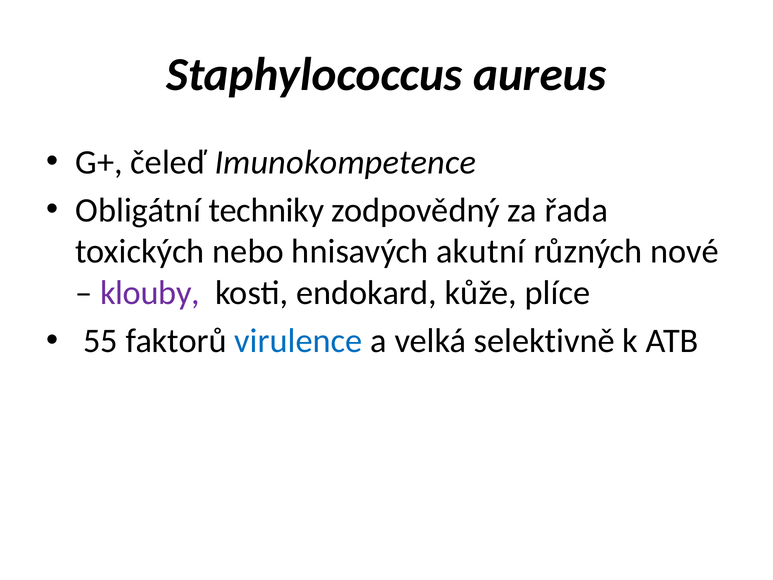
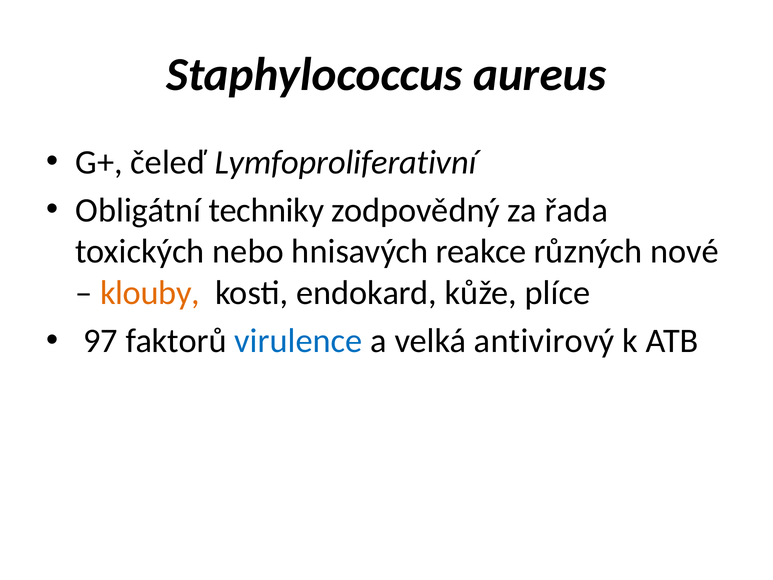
Imunokompetence: Imunokompetence -> Lymfoproliferativní (345, 162)
akutní: akutní -> reakce (481, 252)
klouby colour: purple -> orange (150, 293)
55: 55 -> 97 (100, 341)
selektivně: selektivně -> antivirový (544, 341)
